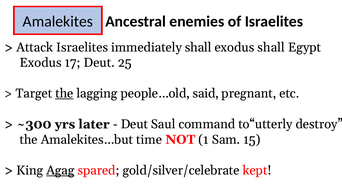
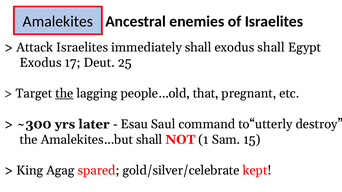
said: said -> that (206, 94)
Deut: Deut -> Esau (134, 124)
Amalekites…but time: time -> shall (149, 140)
Agag underline: present -> none (60, 171)
